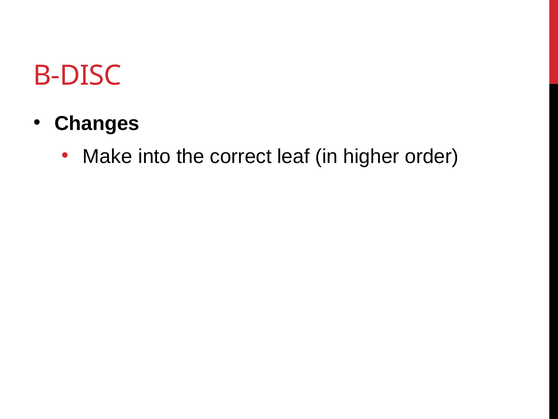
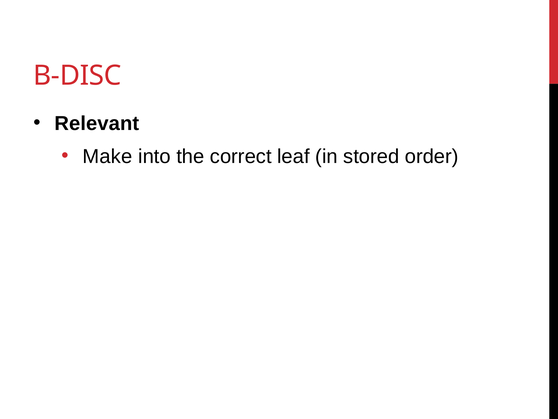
Changes: Changes -> Relevant (97, 123)
higher: higher -> stored (371, 156)
